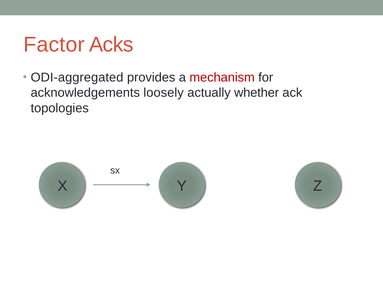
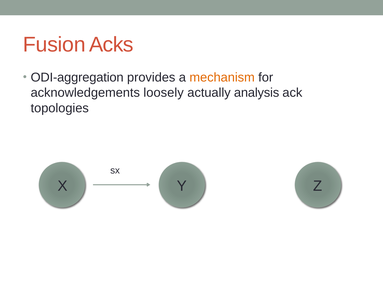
Factor: Factor -> Fusion (54, 45)
ODI-aggregated: ODI-aggregated -> ODI-aggregation (77, 77)
mechanism colour: red -> orange (222, 77)
whether: whether -> analysis (257, 93)
